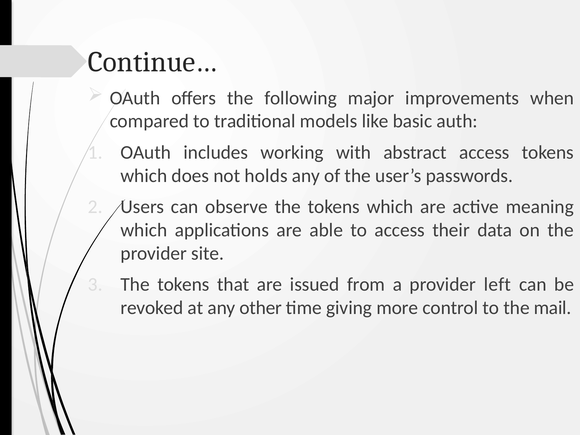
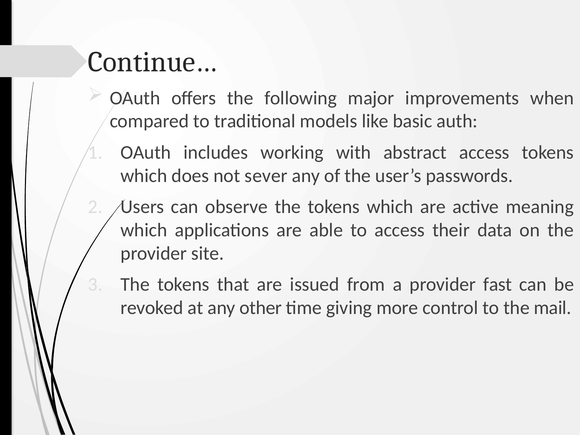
holds: holds -> sever (266, 176)
left: left -> fast (498, 285)
